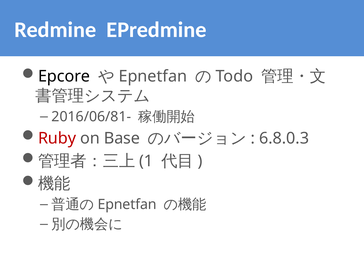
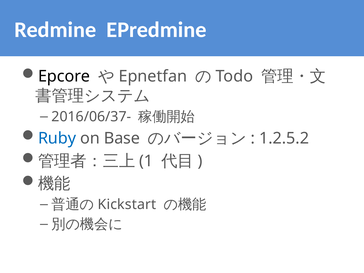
2016/06/81-: 2016/06/81- -> 2016/06/37- (91, 117)
Ruby colour: red -> blue (57, 138)
6.8.0.3: 6.8.0.3 -> 1.2.5.2 (284, 138)
Epnetfan: Epnetfan -> Kickstart (127, 204)
